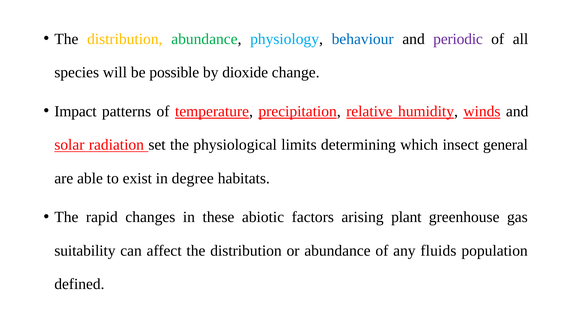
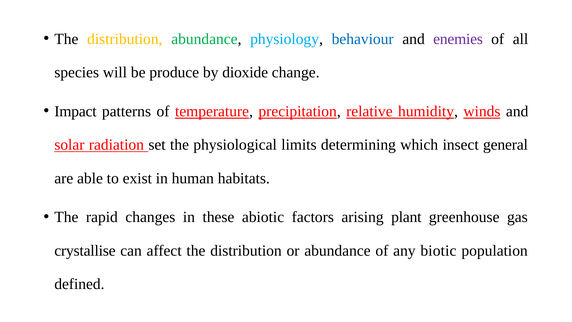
periodic: periodic -> enemies (458, 39)
possible: possible -> produce (174, 72)
degree: degree -> human (193, 178)
suitability: suitability -> crystallise (85, 250)
fluids: fluids -> biotic (438, 250)
